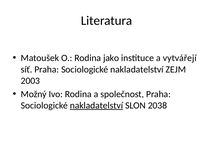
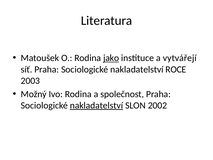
jako underline: none -> present (111, 58)
ZEJM: ZEJM -> ROCE (176, 69)
2038: 2038 -> 2002 (157, 105)
